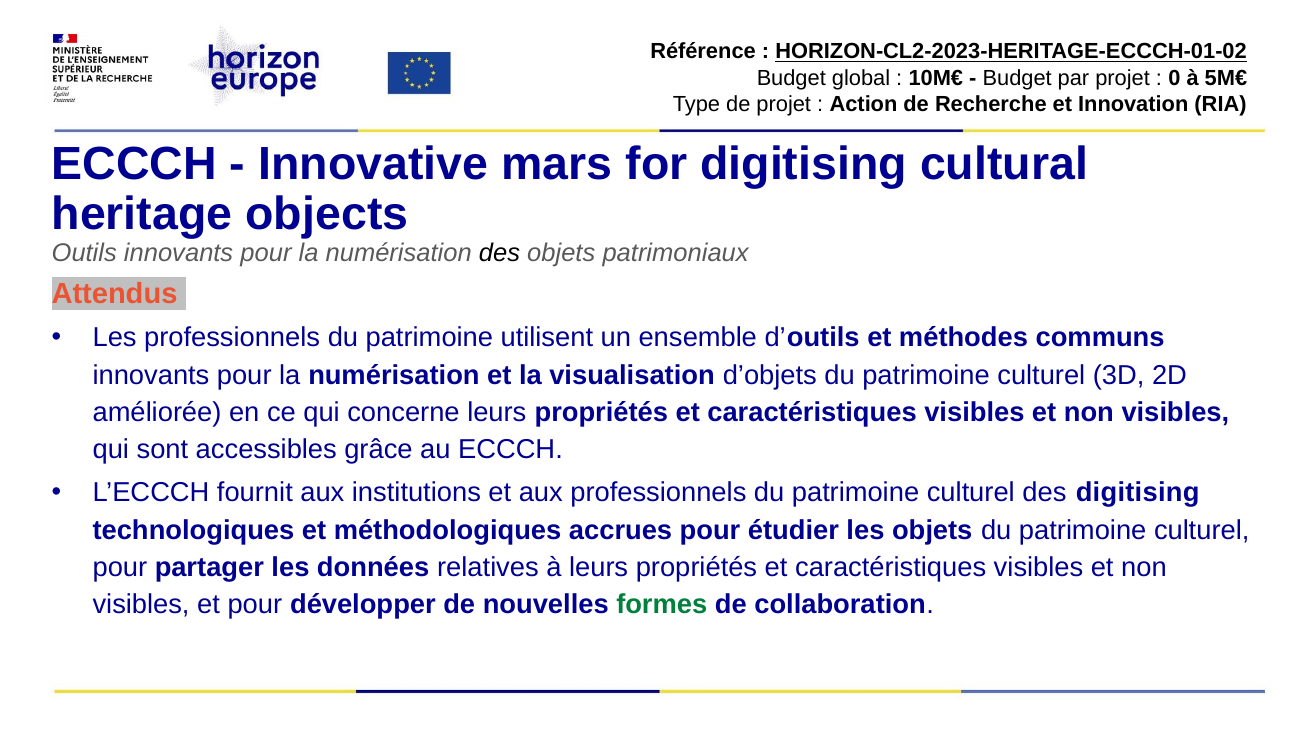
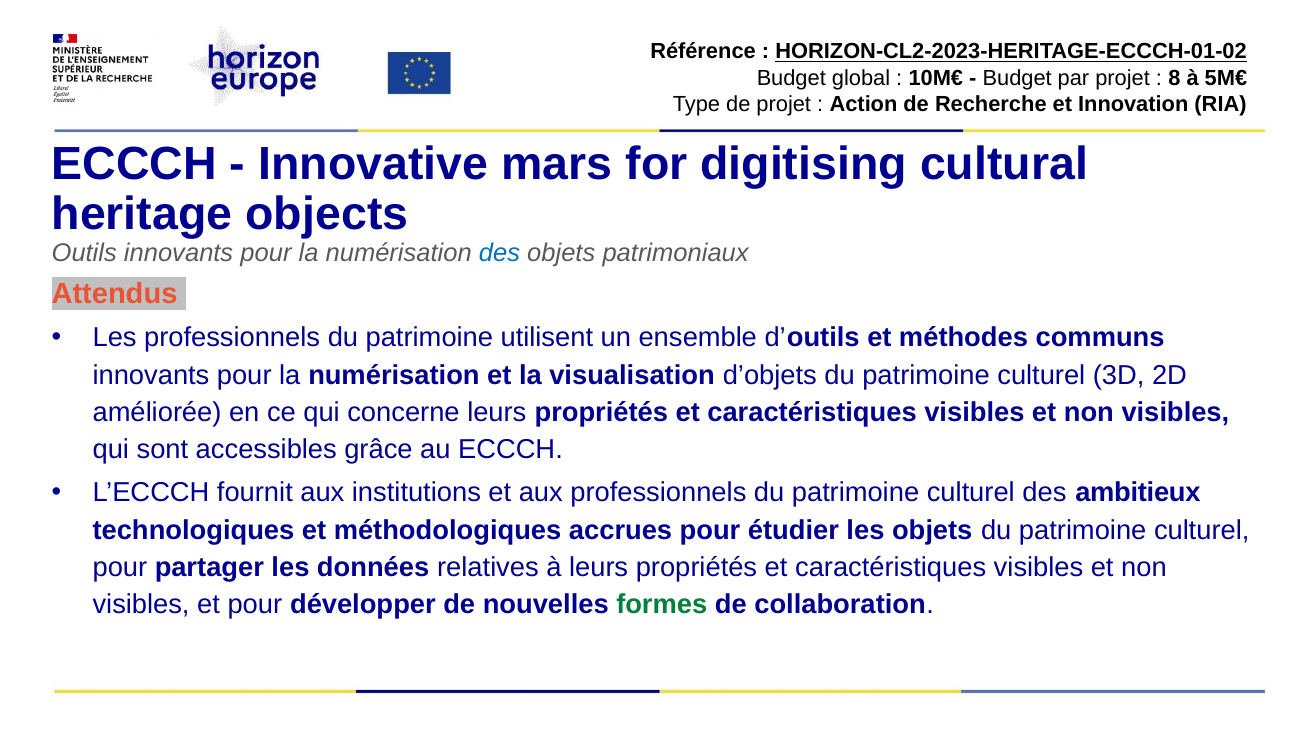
0: 0 -> 8 (1174, 78)
des colour: black -> blue (500, 253)
des digitising: digitising -> ambitieux (1138, 493)
